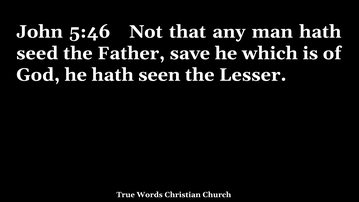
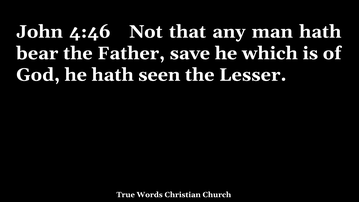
5:46: 5:46 -> 4:46 (90, 32)
seed: seed -> bear (37, 53)
